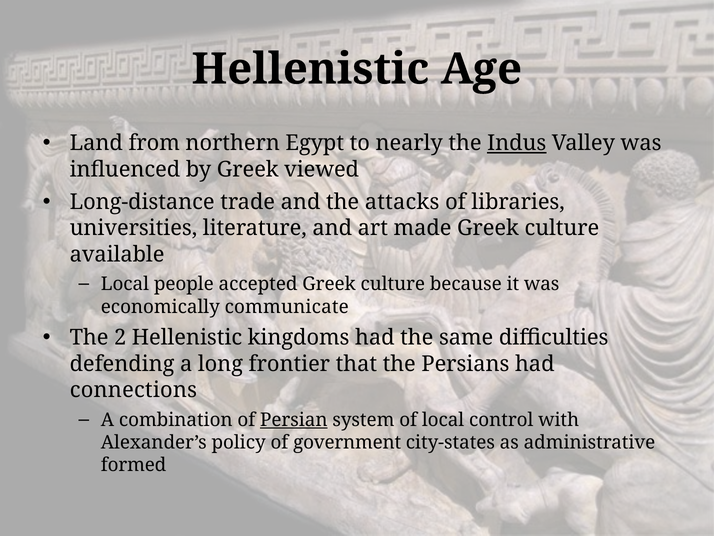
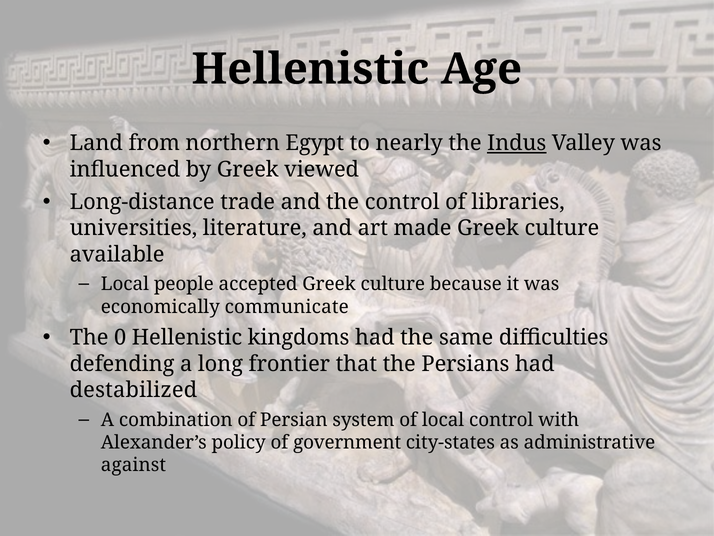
the attacks: attacks -> control (402, 202)
2: 2 -> 0 (120, 337)
connections: connections -> destabilized (133, 390)
Persian underline: present -> none (294, 420)
formed: formed -> against (133, 465)
